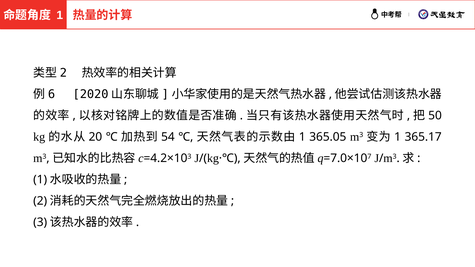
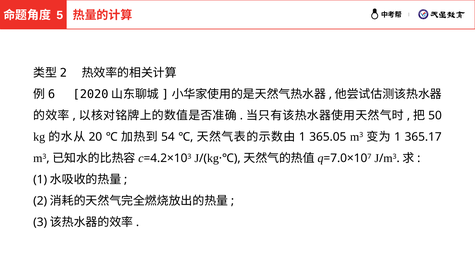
1: 1 -> 5 (60, 15)
